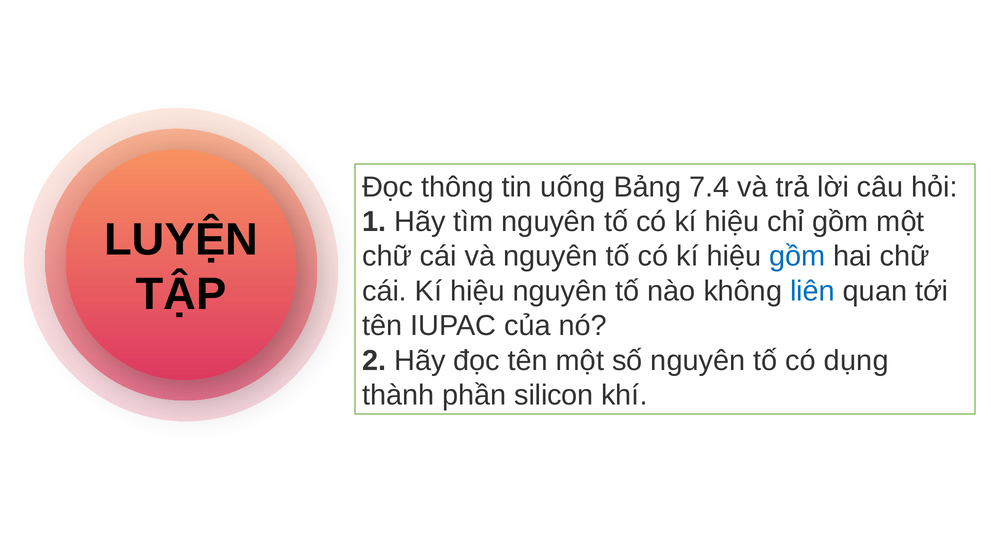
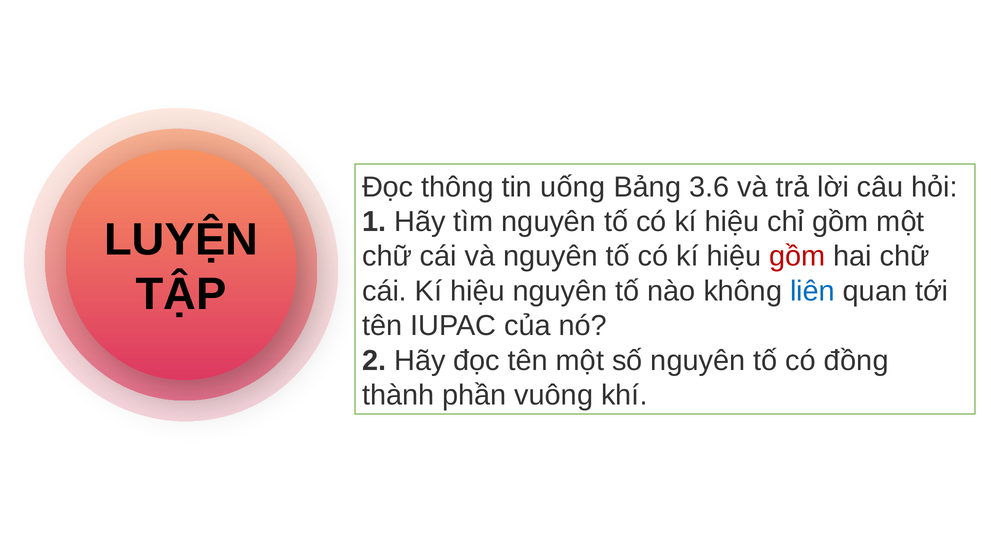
7.4: 7.4 -> 3.6 (709, 187)
gồm colour: blue -> red (797, 257)
dụng: dụng -> đồng (856, 361)
silicon: silicon -> vuông (554, 395)
